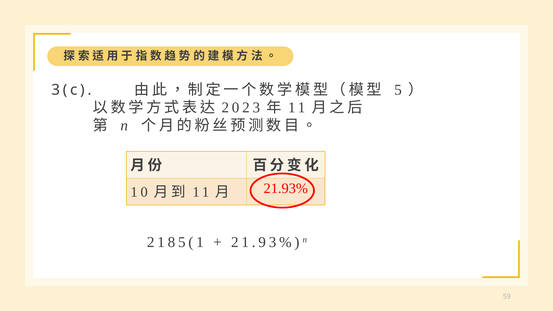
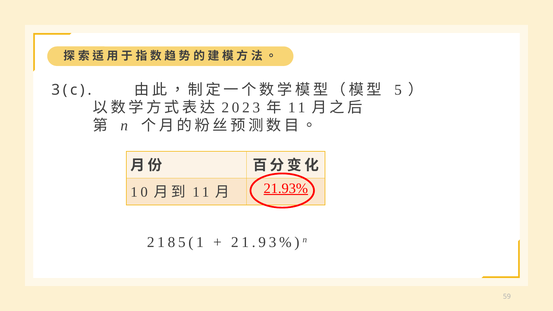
21.93% underline: none -> present (286, 188)
